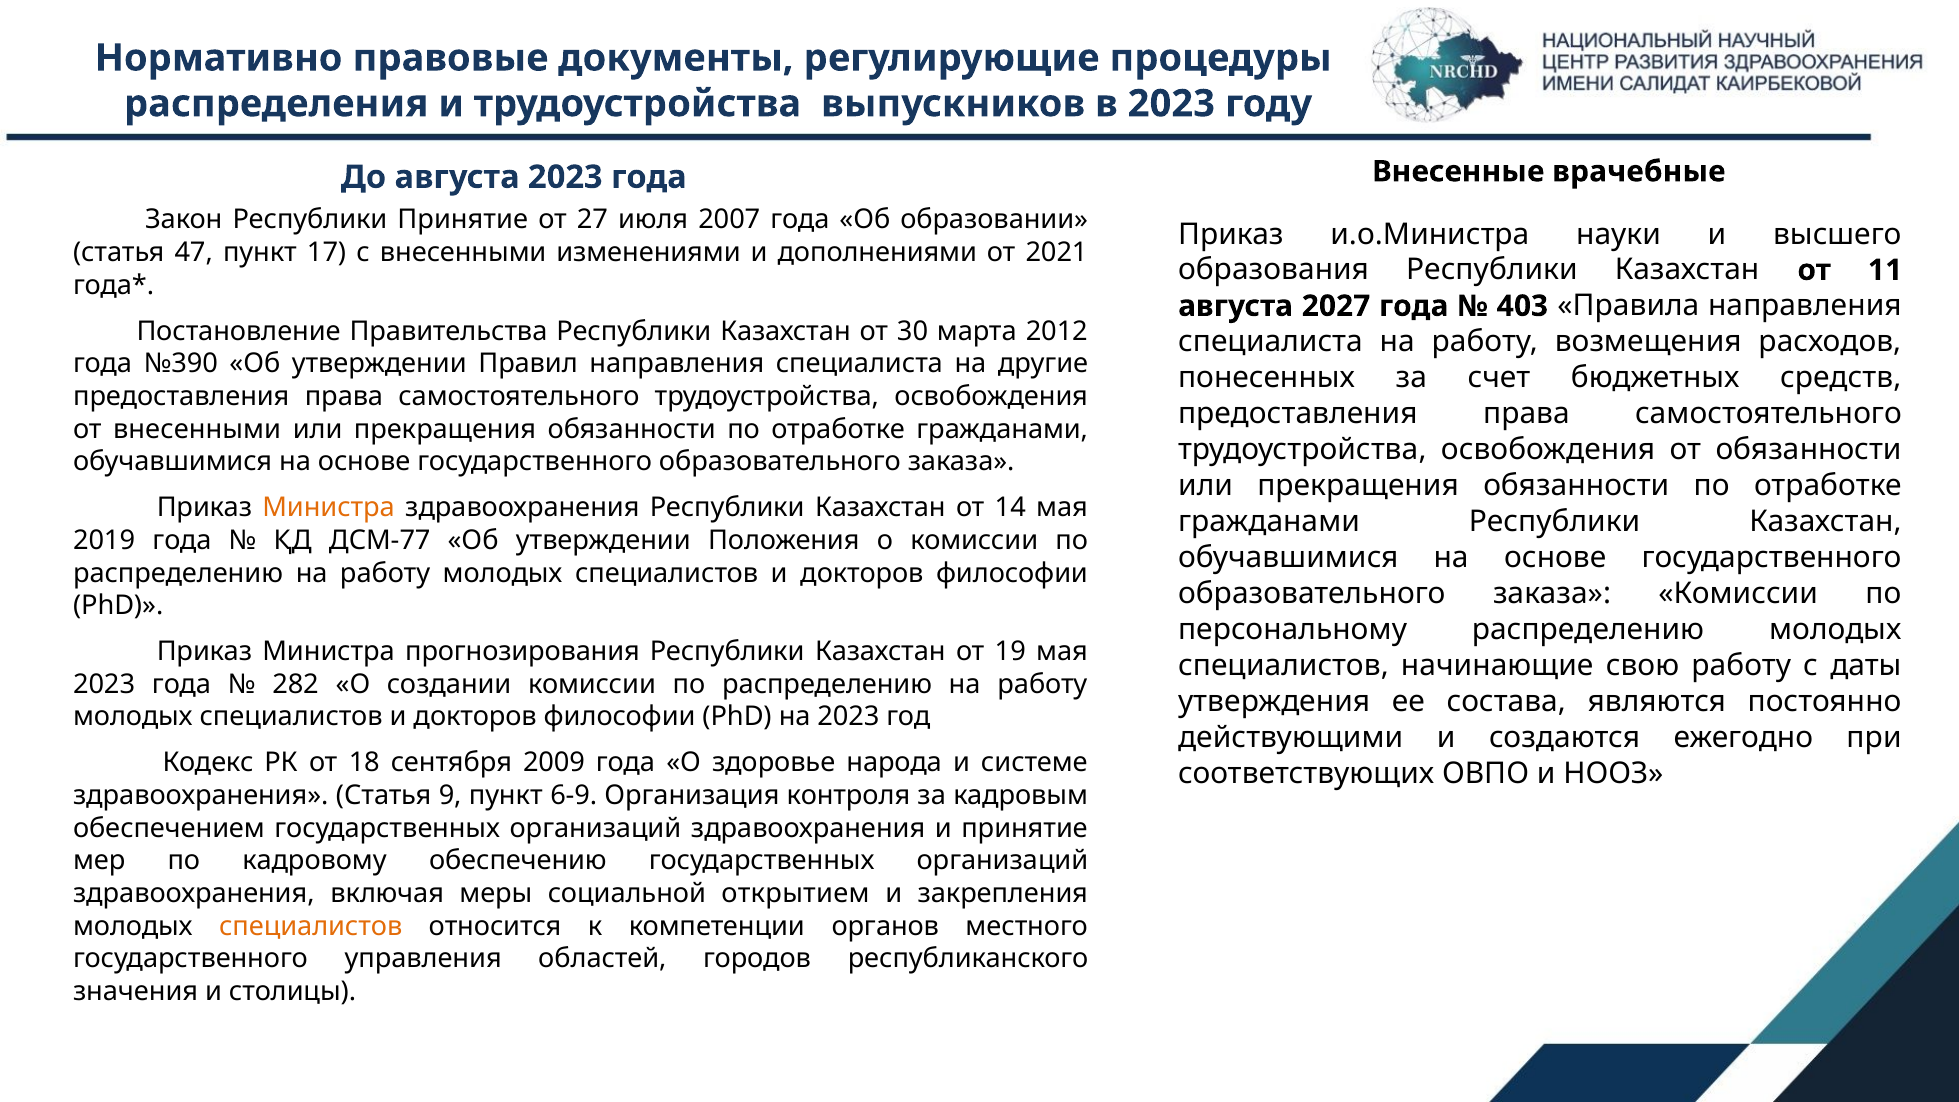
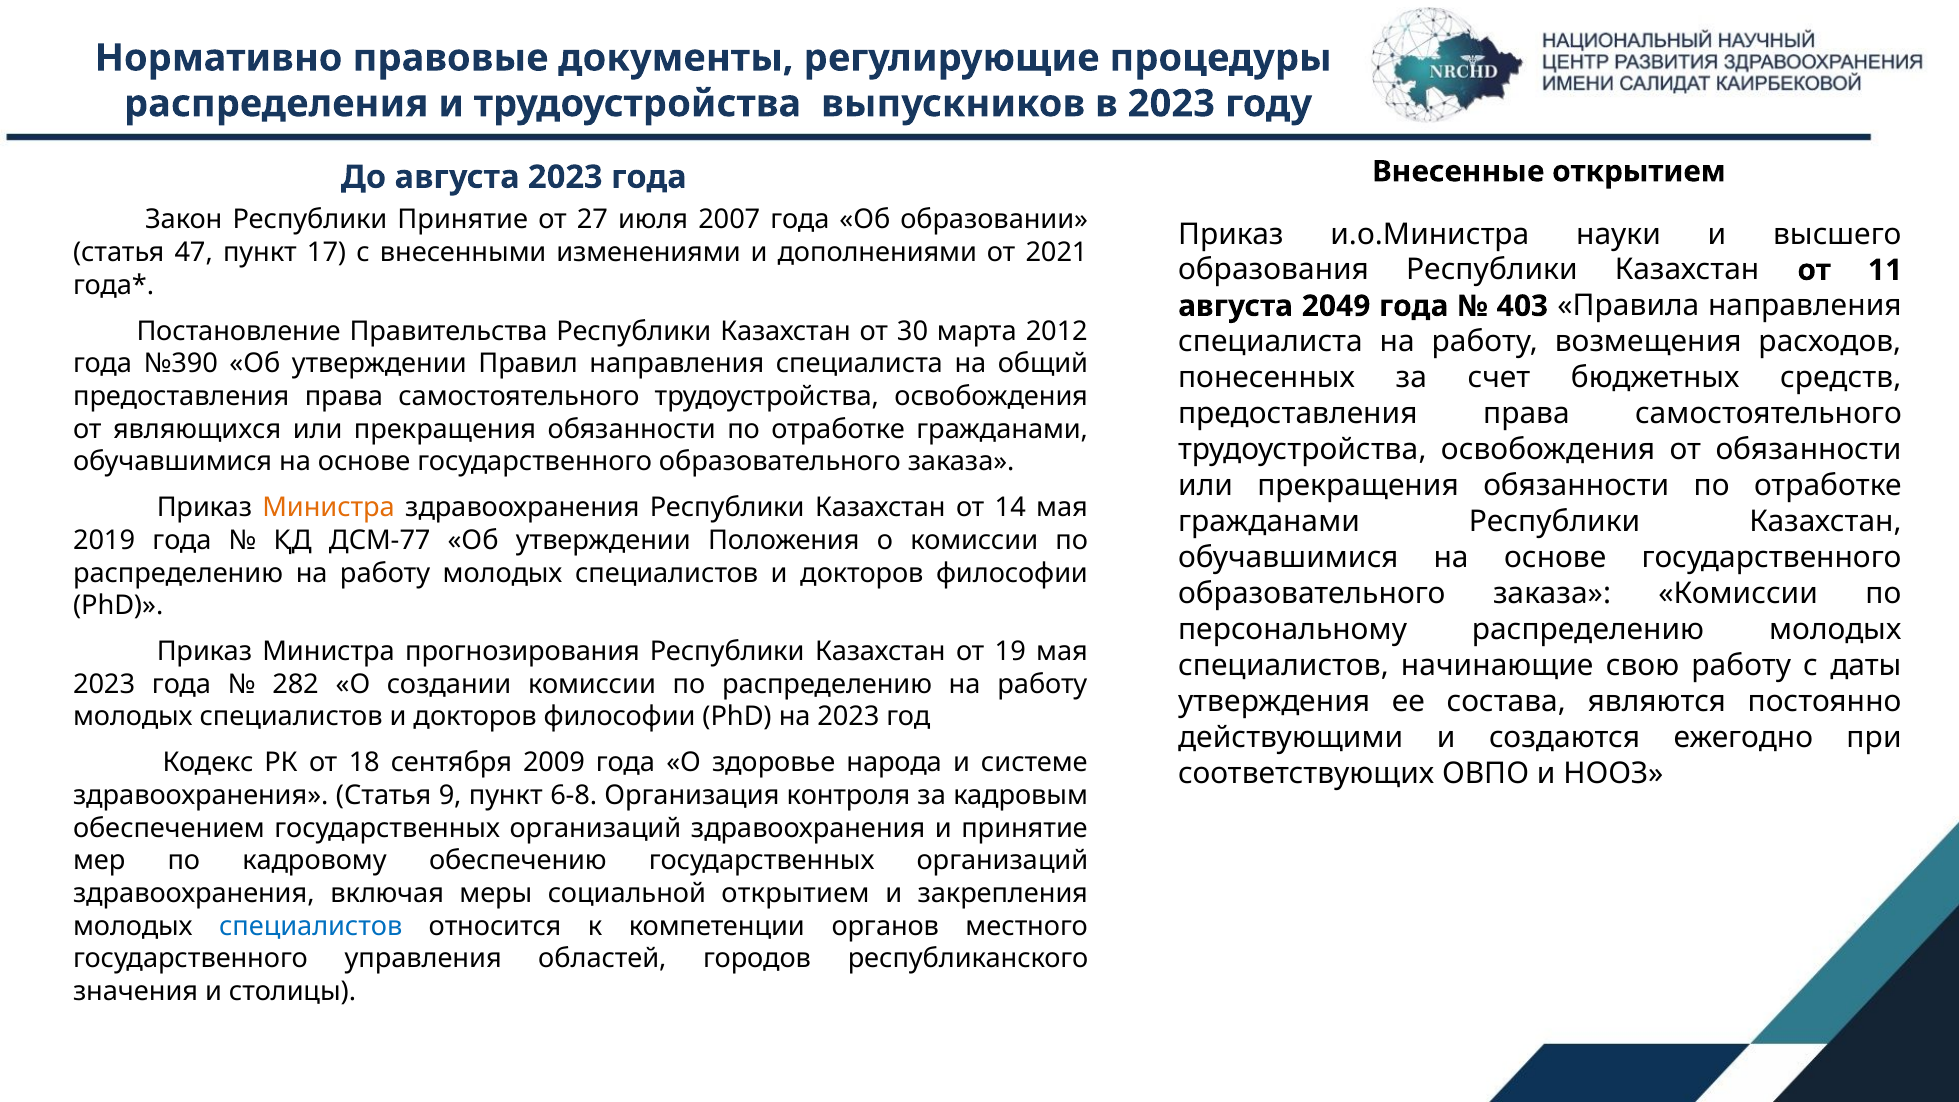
Внесенные врачебные: врачебные -> открытием (1639, 172)
2027: 2027 -> 2049 (1336, 306)
другие: другие -> общий (1043, 364)
от внесенными: внесенными -> являющихся (197, 429)
6-9: 6-9 -> 6-8 (574, 795)
специалистов colour: orange -> blue (311, 926)
